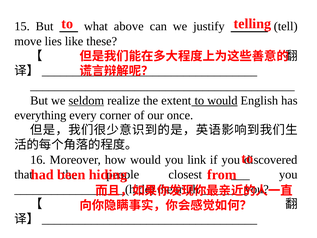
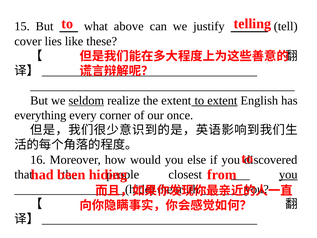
move: move -> cover (28, 41)
to would: would -> extent (222, 100)
link: link -> else (197, 160)
you underline: none -> present (288, 174)
